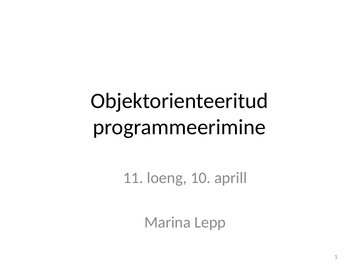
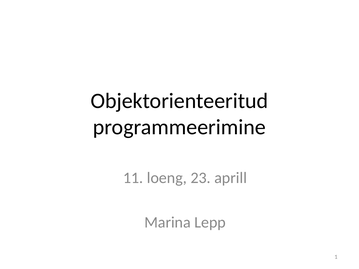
10: 10 -> 23 (201, 178)
